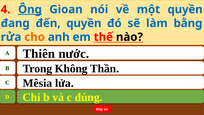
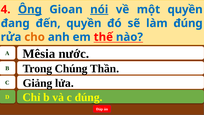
nói underline: none -> present (99, 9)
làm bằng: bằng -> đúng (188, 23)
nào colour: black -> blue (129, 37)
Thiên: Thiên -> Mêsia (39, 54)
Không: Không -> Chúng (71, 69)
Mêsia: Mêsia -> Giảng (37, 83)
